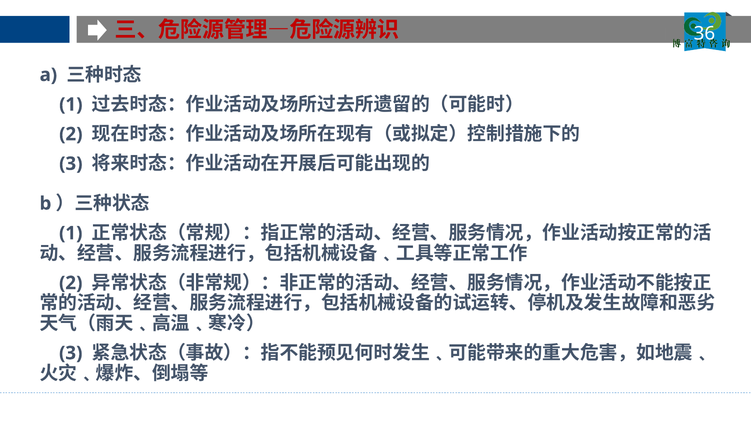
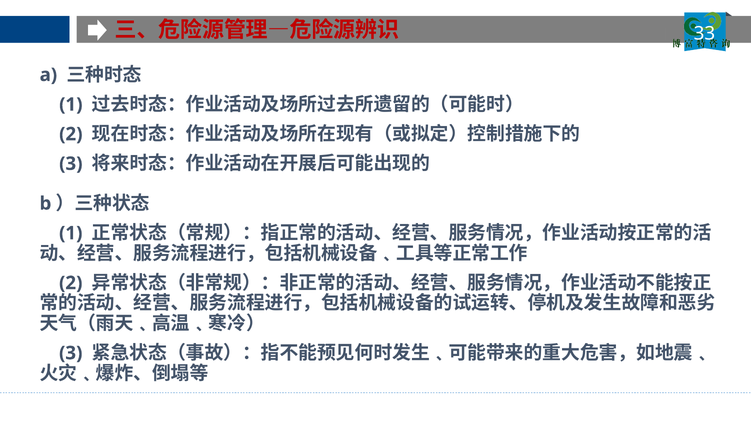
36: 36 -> 33 (704, 33)
